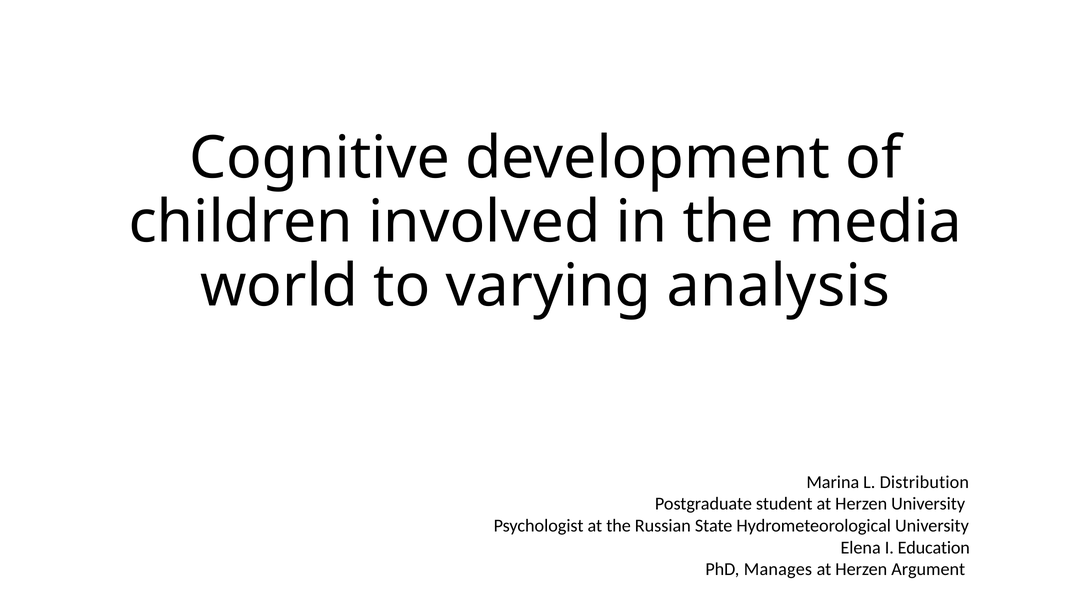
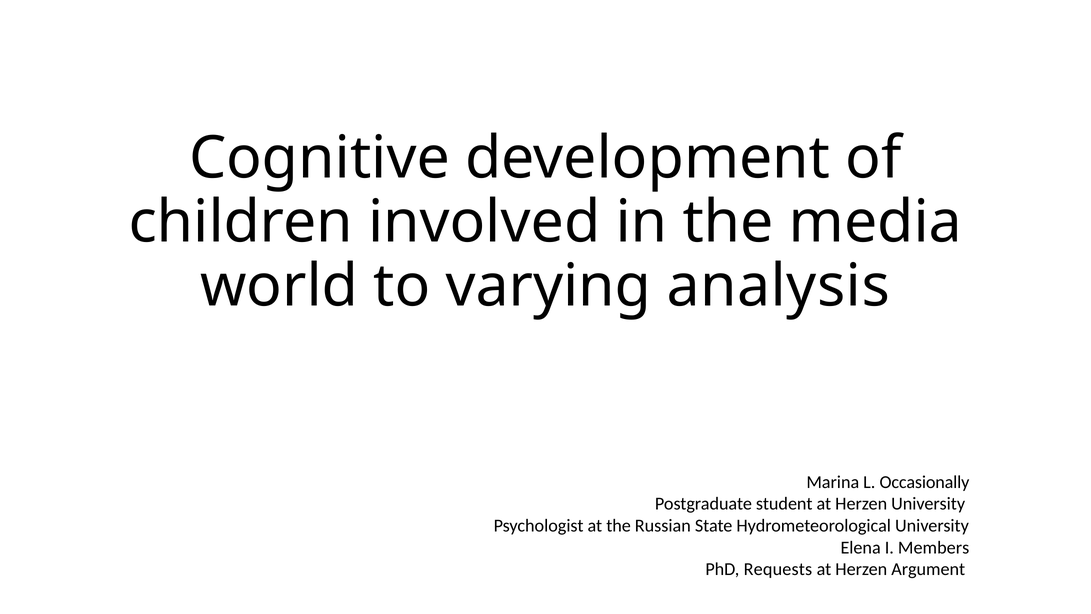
Distribution: Distribution -> Occasionally (925, 482)
Education: Education -> Members (934, 547)
Manages: Manages -> Requests (778, 569)
